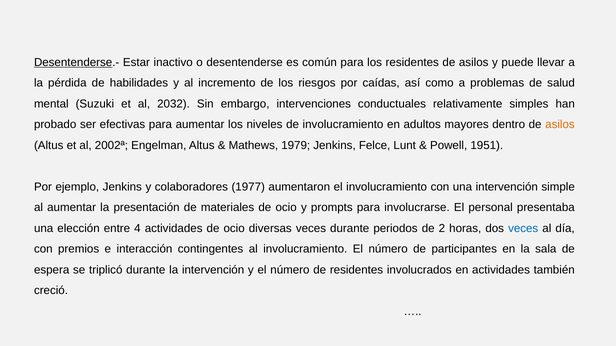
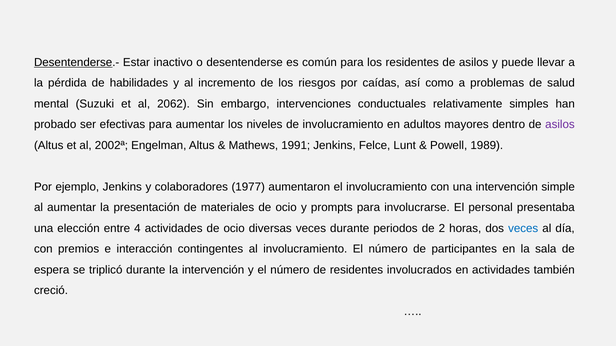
2032: 2032 -> 2062 (174, 104)
asilos colour: orange -> purple (560, 125)
1979: 1979 -> 1991 (296, 146)
1951: 1951 -> 1989 (487, 146)
